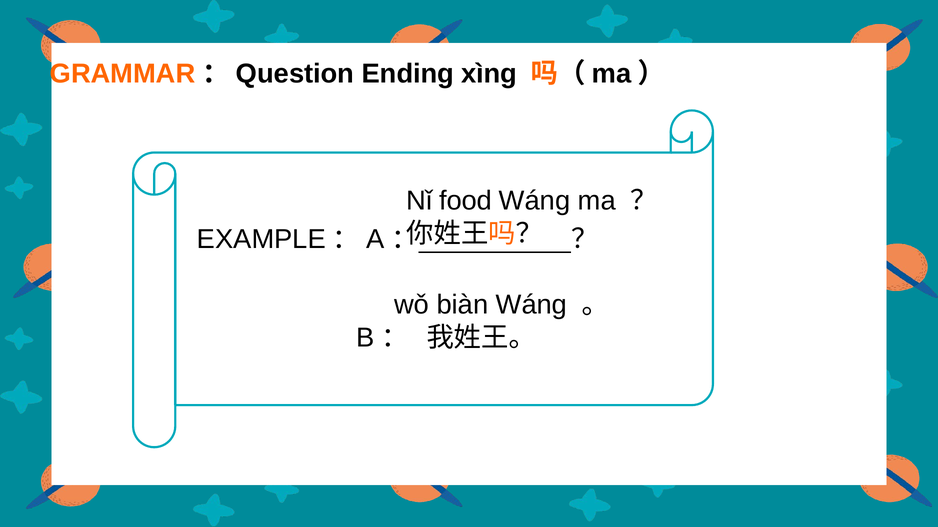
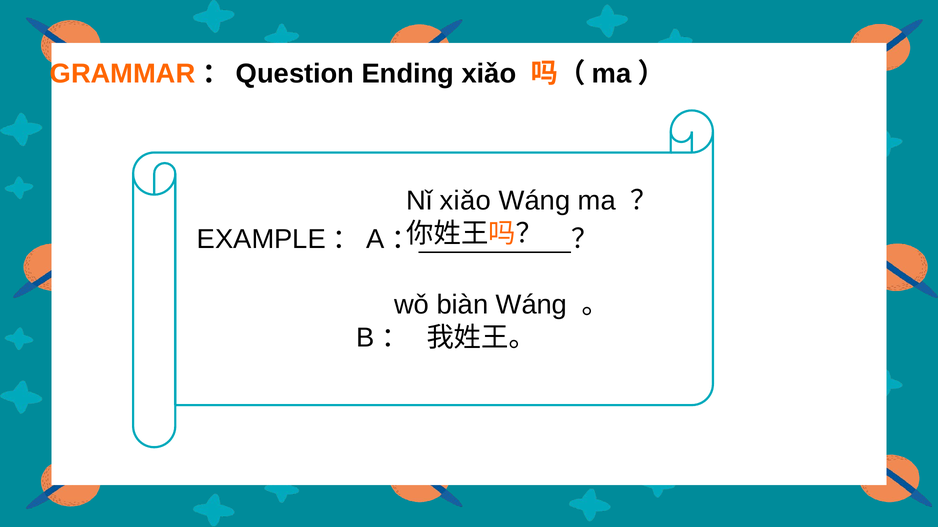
Ending xìng: xìng -> xiǎo (489, 74)
Nǐ food: food -> xiǎo (465, 201)
